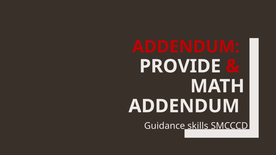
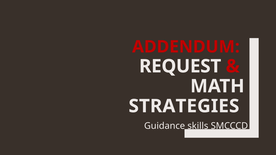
PROVIDE: PROVIDE -> REQUEST (180, 66)
ADDENDUM: ADDENDUM -> STRATEGIES (184, 106)
